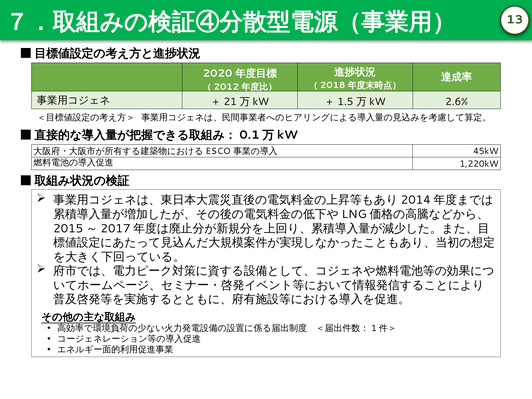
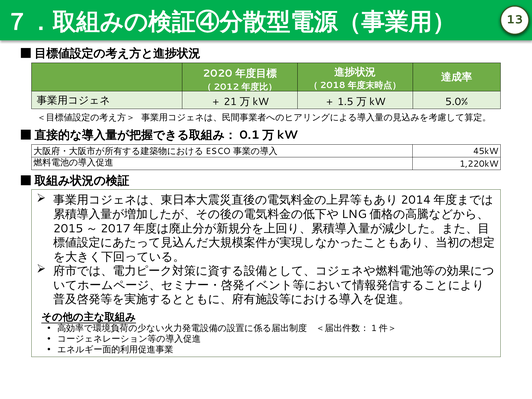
2.6%: 2.6% -> 5.0% (457, 102)
